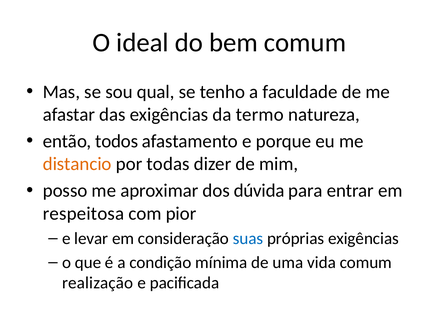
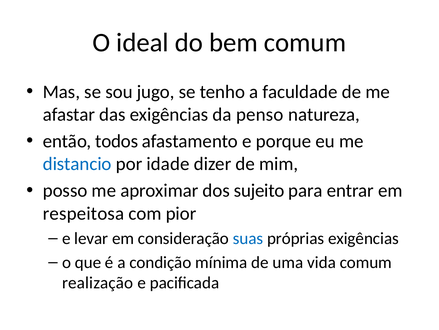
qual: qual -> jugo (156, 92)
termo: termo -> penso (260, 114)
distancio colour: orange -> blue (77, 164)
todas: todas -> idade (168, 164)
dúvida: dúvida -> sujeito (259, 190)
